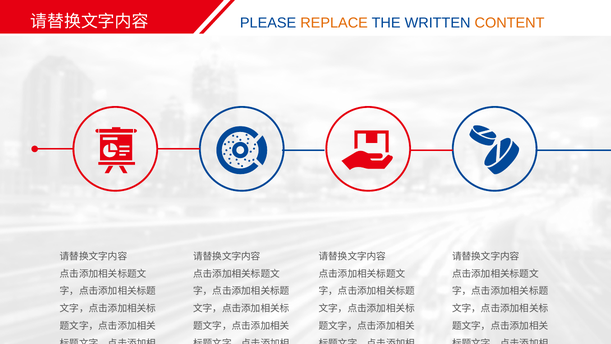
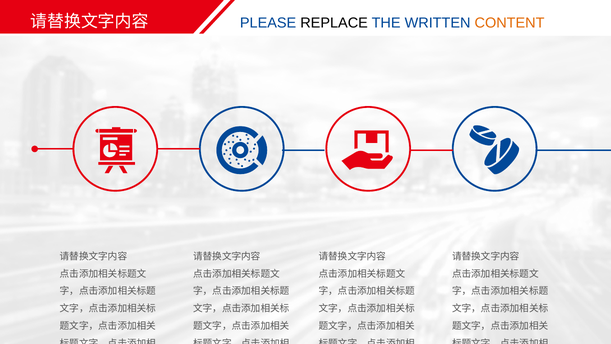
REPLACE colour: orange -> black (334, 23)
